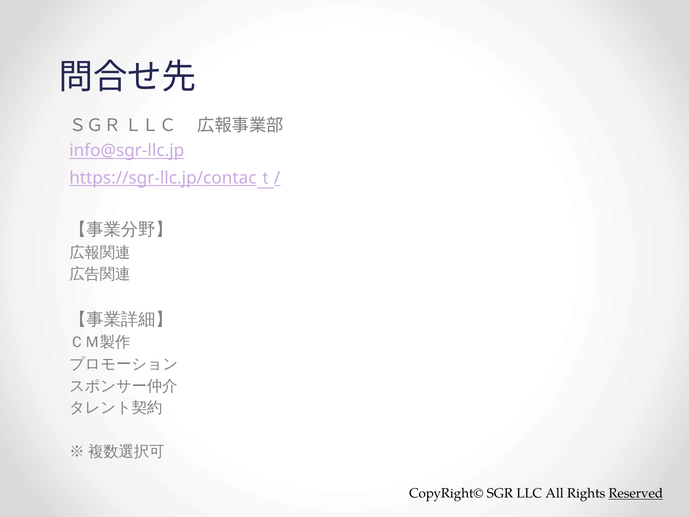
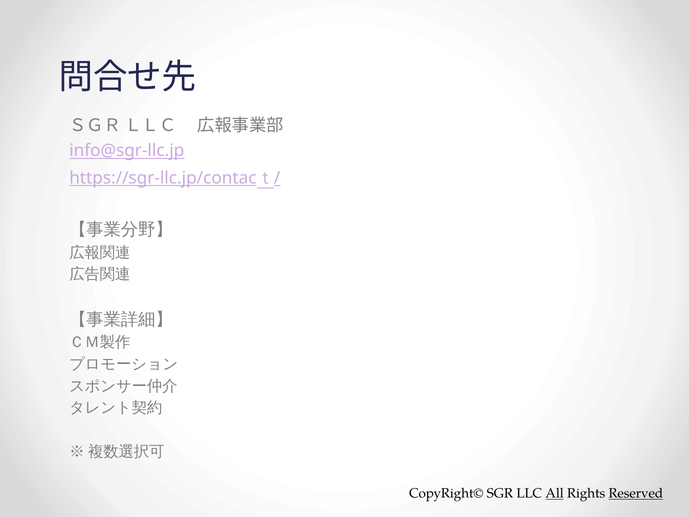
All underline: none -> present (555, 493)
